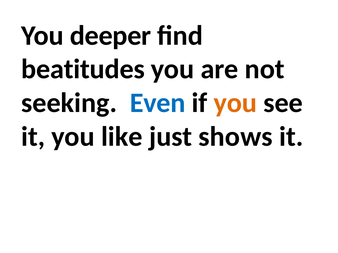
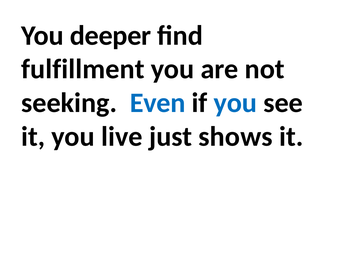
beatitudes: beatitudes -> fulfillment (83, 69)
you colour: orange -> blue (235, 103)
like: like -> live (122, 137)
